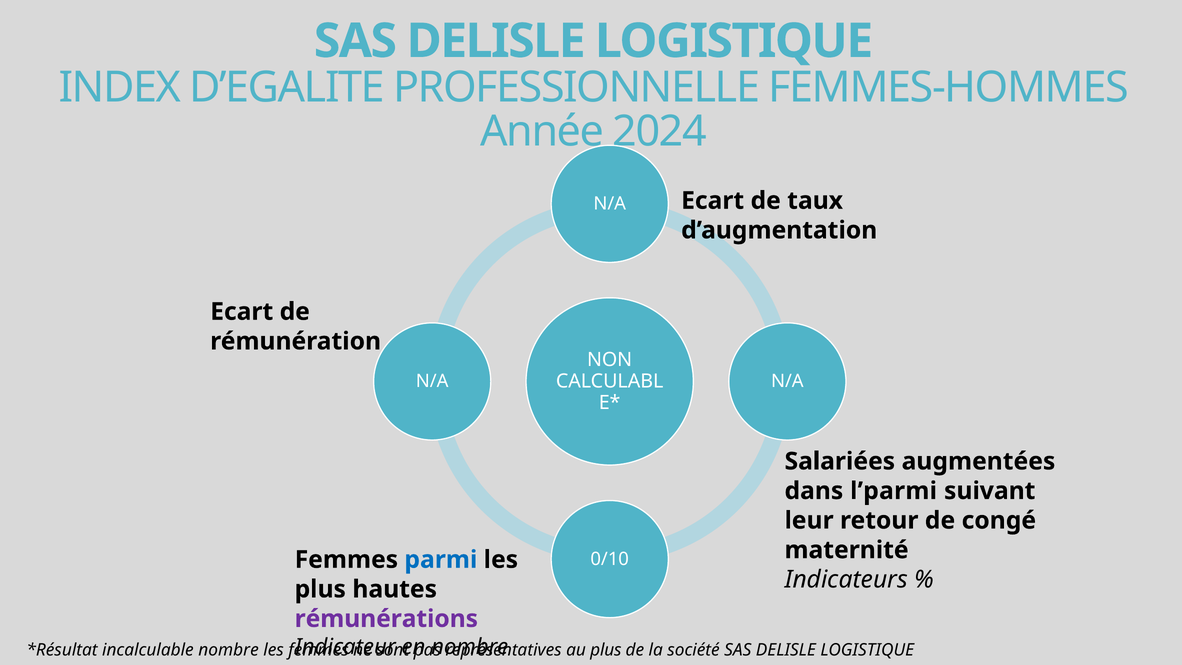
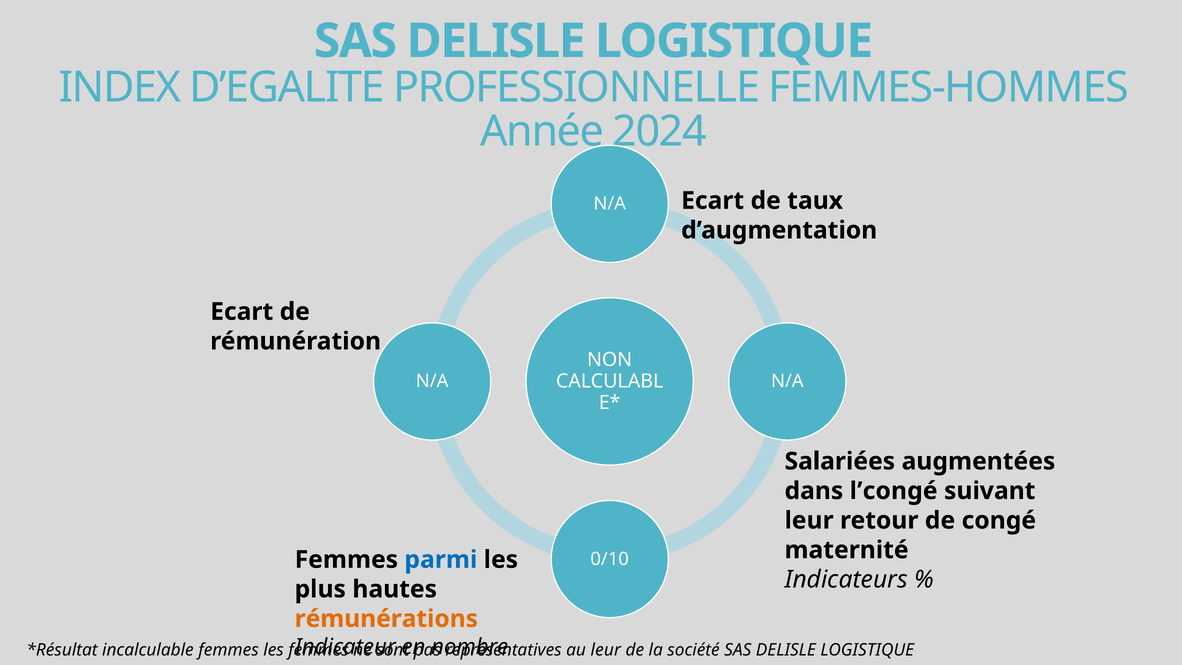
l’parmi: l’parmi -> l’congé (894, 491)
rémunérations colour: purple -> orange (386, 619)
incalculable nombre: nombre -> femmes (229, 650)
au plus: plus -> leur (606, 650)
